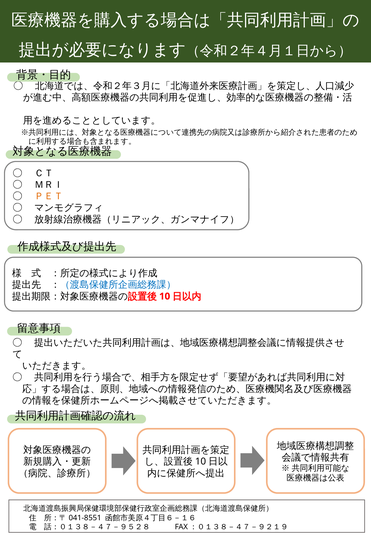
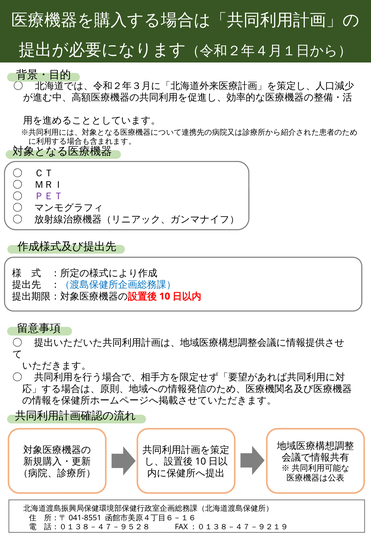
ＰＥＴ colour: orange -> purple (49, 196)
